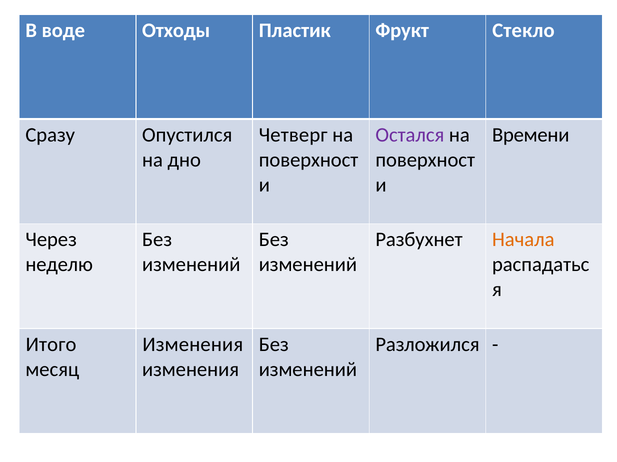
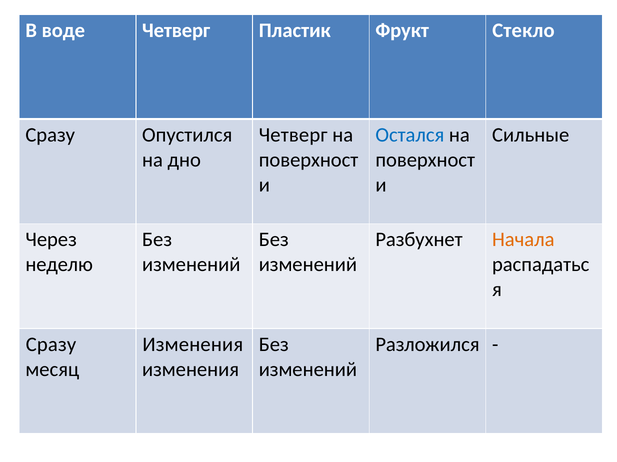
воде Отходы: Отходы -> Четверг (176, 30)
Остался colour: purple -> blue (410, 135)
Времени: Времени -> Сильные (531, 135)
Итого: Итого -> Сразу (51, 345)
